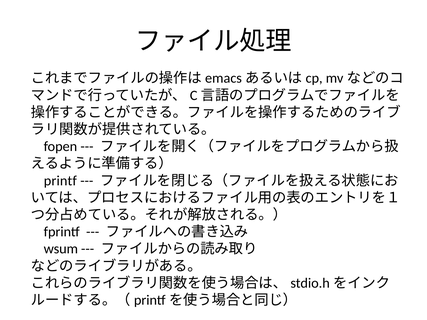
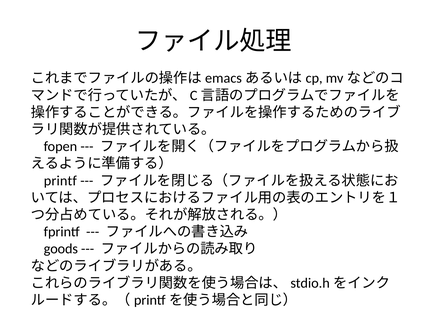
wsum: wsum -> goods (61, 249)
